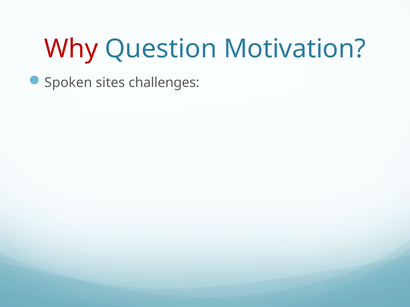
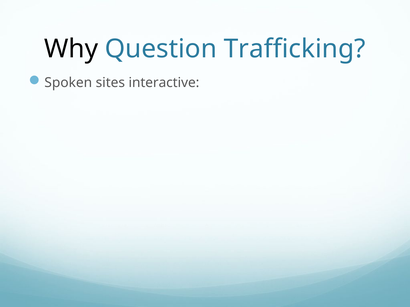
Why colour: red -> black (71, 49)
Motivation: Motivation -> Trafficking (295, 49)
challenges: challenges -> interactive (164, 83)
